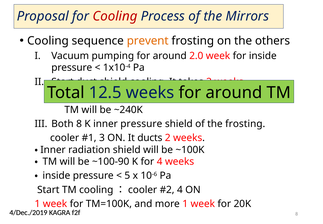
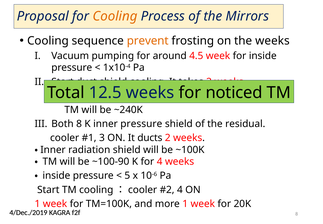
Cooling colour: red -> orange (115, 16)
the others: others -> weeks (272, 41)
2.0: 2.0 -> 4.5 (196, 56)
around: around -> noticed (234, 92)
the frosting: frosting -> residual (245, 124)
